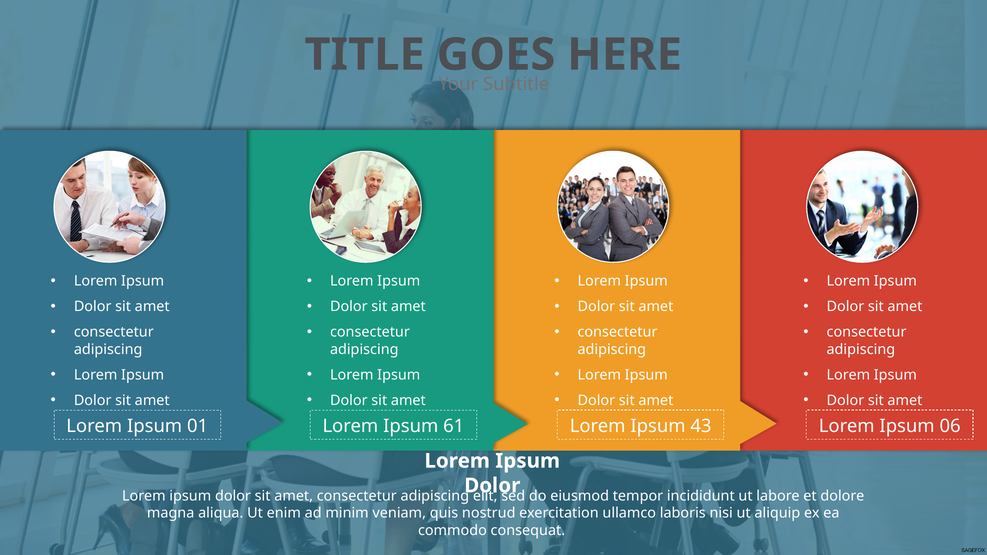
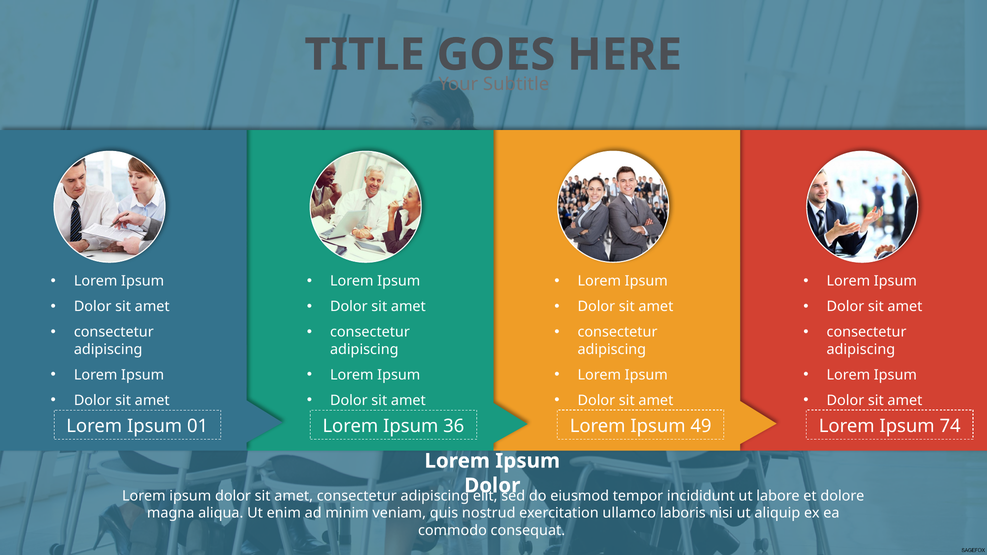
61: 61 -> 36 (454, 426)
43: 43 -> 49 (701, 426)
06: 06 -> 74 (950, 426)
